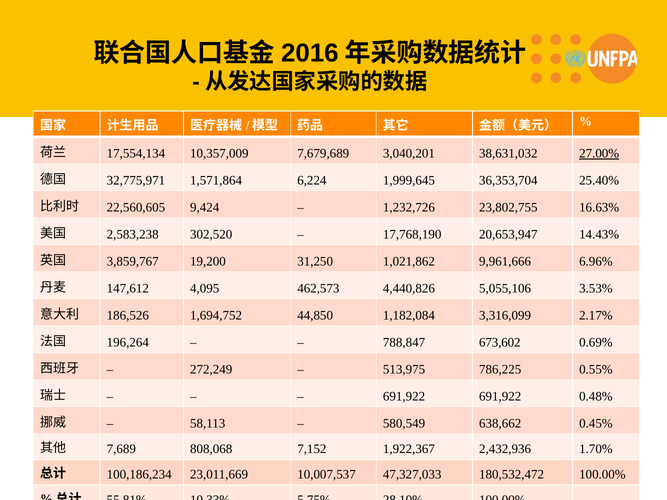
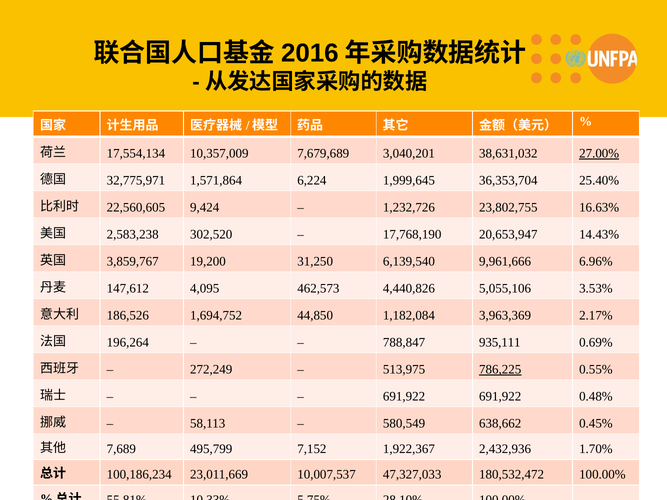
1,021,862: 1,021,862 -> 6,139,540 (409, 261)
3,316,099: 3,316,099 -> 3,963,369 (505, 316)
673,602: 673,602 -> 935,111 (500, 343)
786,225 underline: none -> present (500, 370)
808,068: 808,068 -> 495,799 (211, 449)
